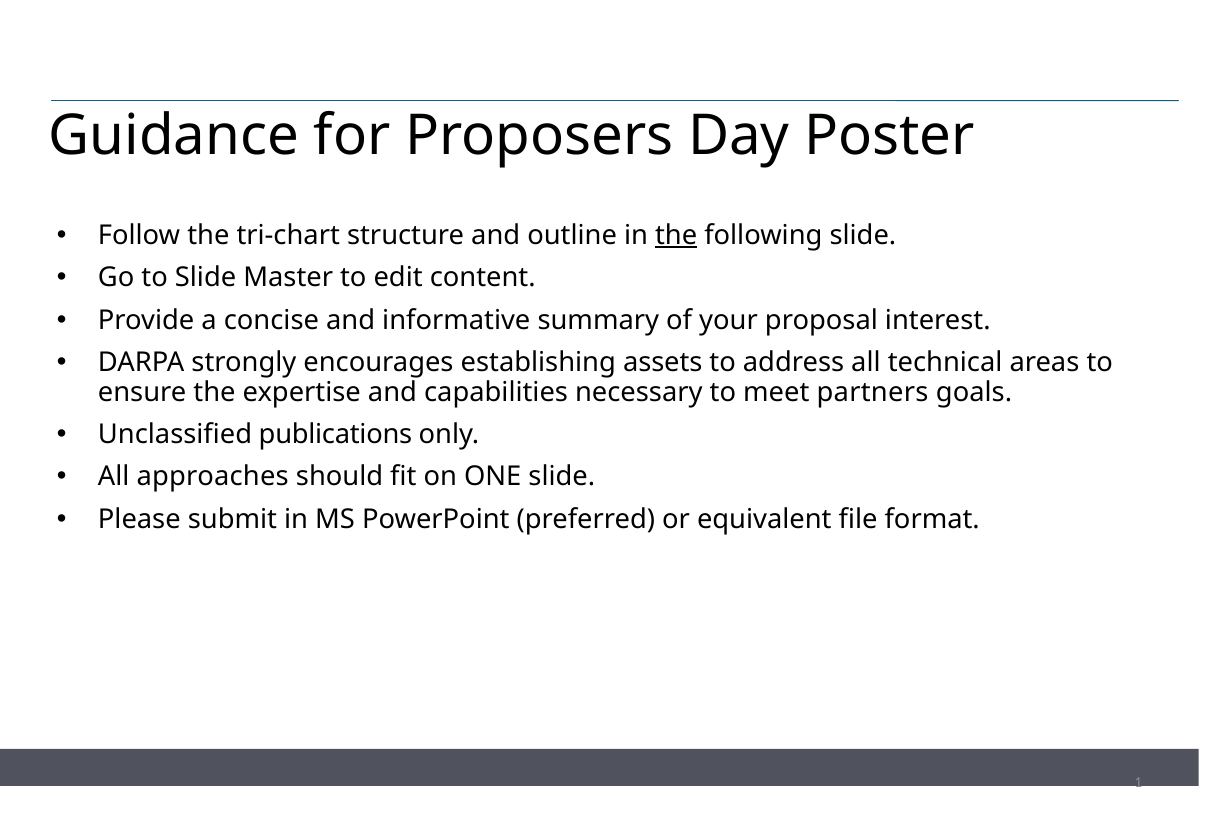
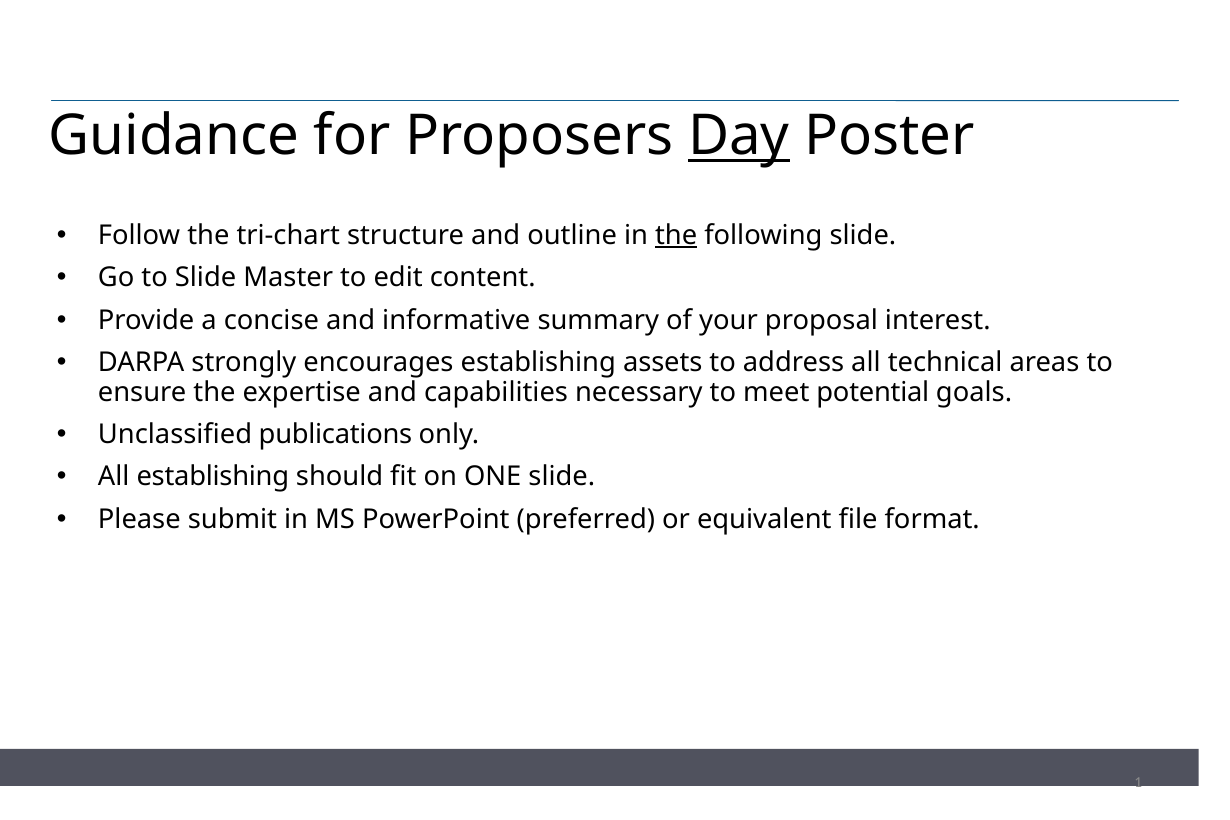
Day underline: none -> present (739, 136)
partners: partners -> potential (873, 392)
All approaches: approaches -> establishing (213, 477)
